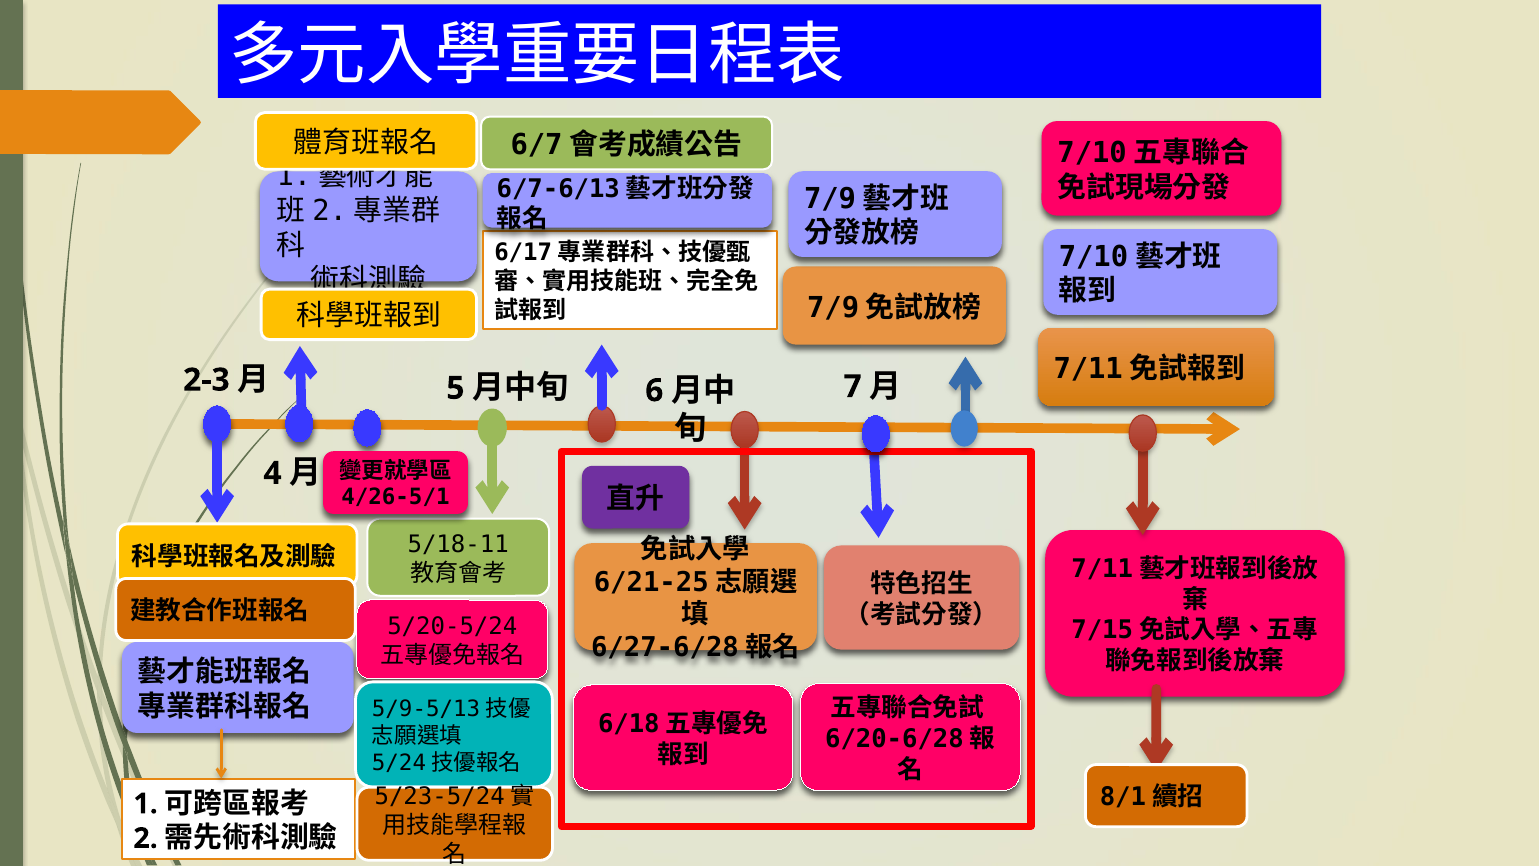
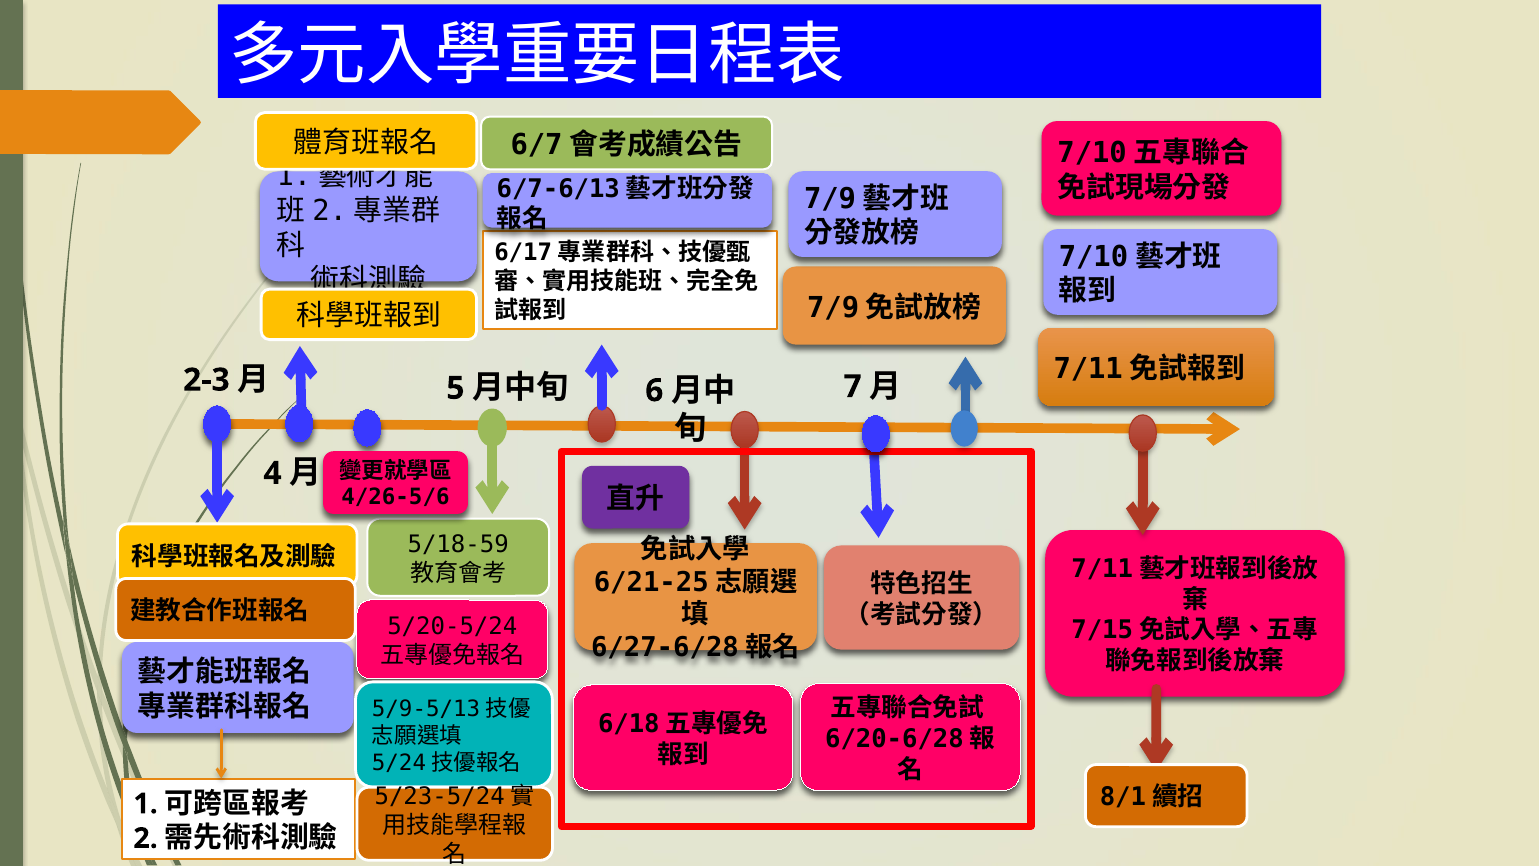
4/26-5/1: 4/26-5/1 -> 4/26-5/6 (395, 497)
5/18-11: 5/18-11 -> 5/18-59 (458, 544)
